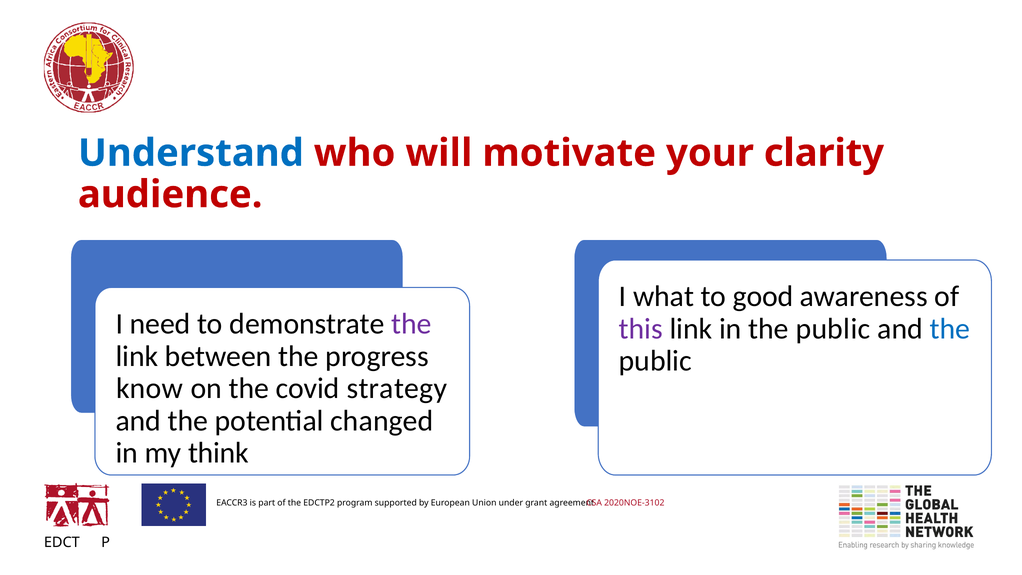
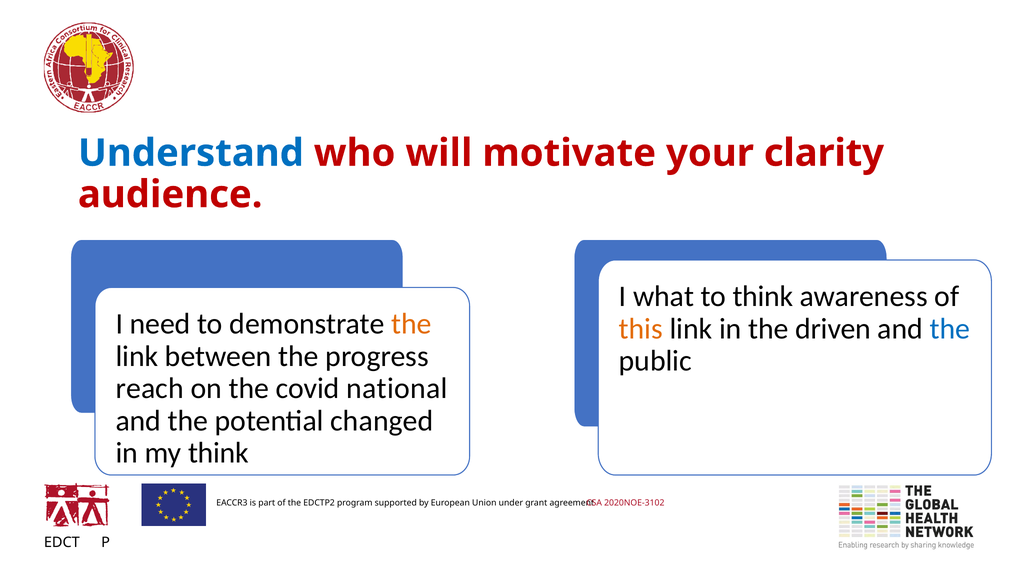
to good: good -> think (763, 297)
the colour: purple -> orange (411, 324)
this colour: purple -> orange (641, 329)
in the public: public -> driven (833, 329)
know: know -> reach (150, 388)
strategy: strategy -> national (397, 388)
